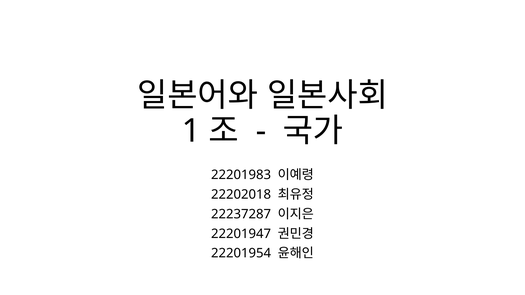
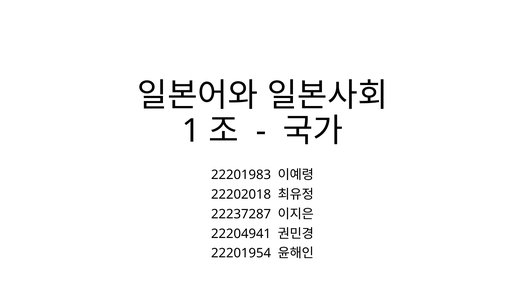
22201947: 22201947 -> 22204941 (241, 234)
